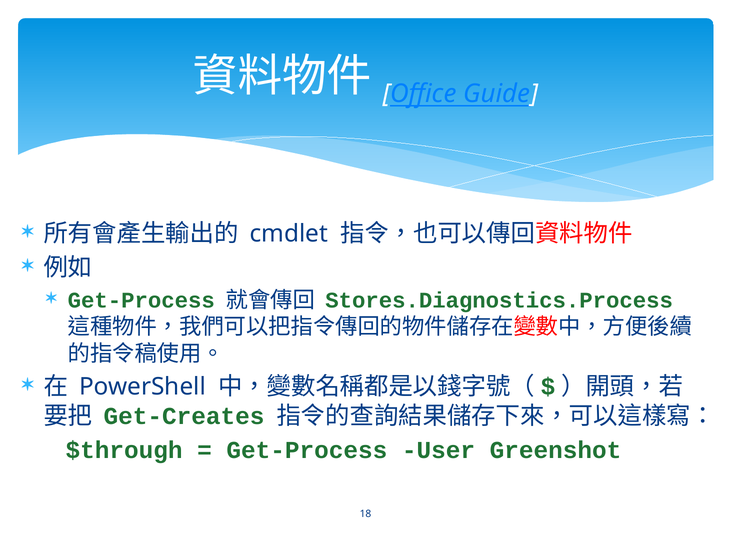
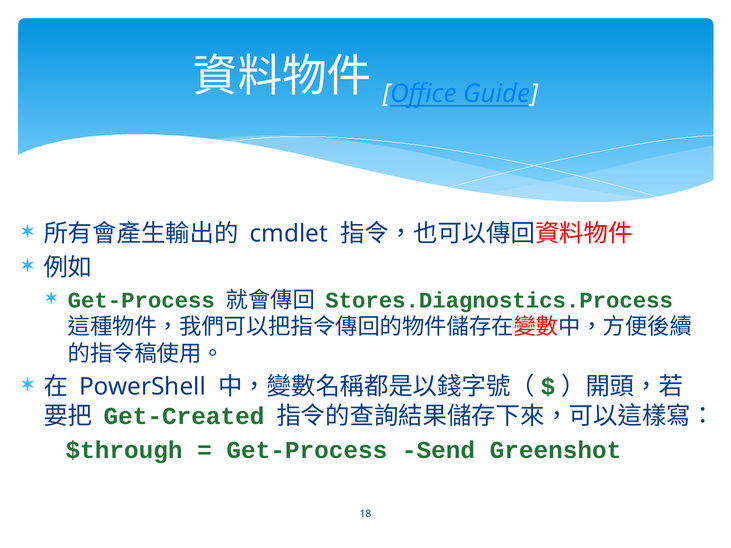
Get-Creates: Get-Creates -> Get-Created (184, 416)
User: User -> Send (438, 450)
